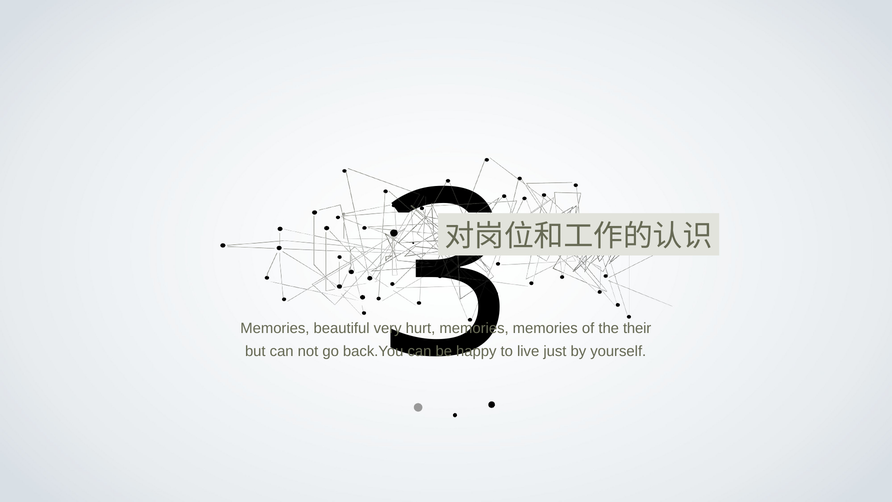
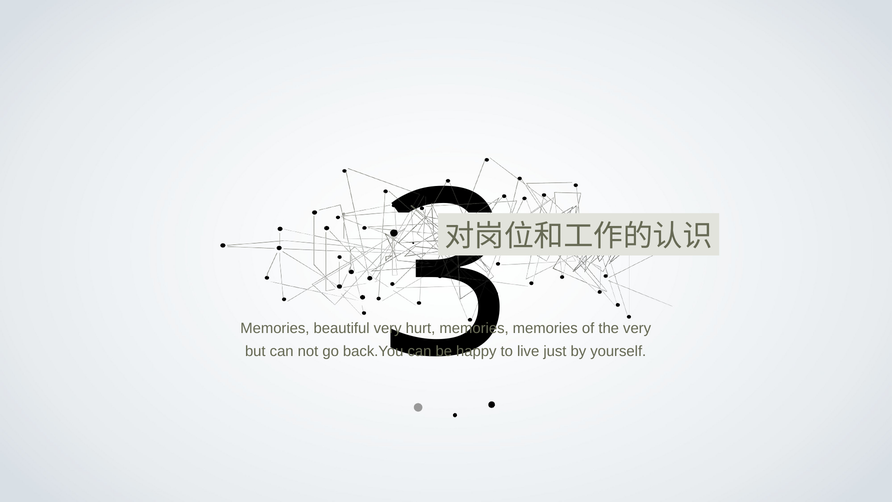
the their: their -> very (637, 328)
